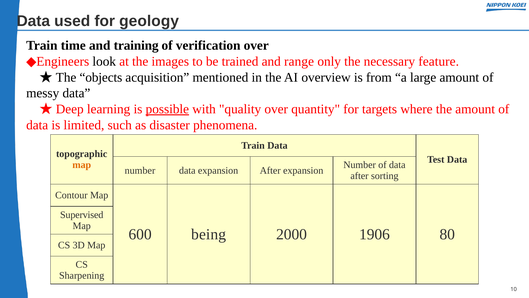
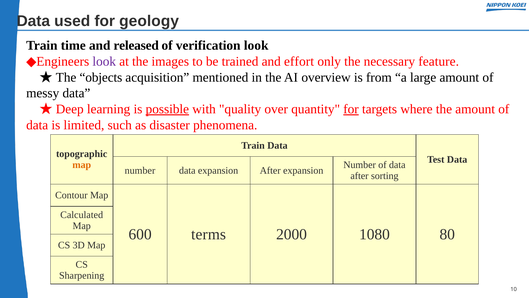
training: training -> released (136, 45)
verification over: over -> look (256, 45)
look colour: black -> purple (104, 61)
range: range -> effort (299, 61)
for underline: none -> present (351, 109)
Supervised: Supervised -> Calculated (82, 214)
being: being -> terms (209, 234)
1906: 1906 -> 1080 (374, 234)
